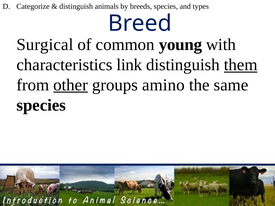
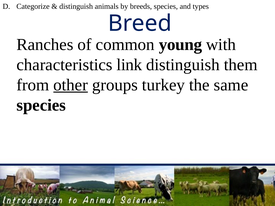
Surgical: Surgical -> Ranches (45, 45)
them underline: present -> none (241, 65)
amino: amino -> turkey (163, 85)
